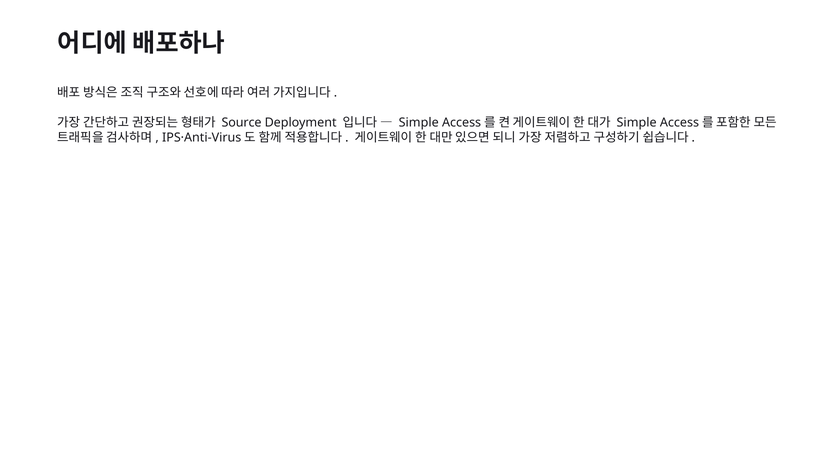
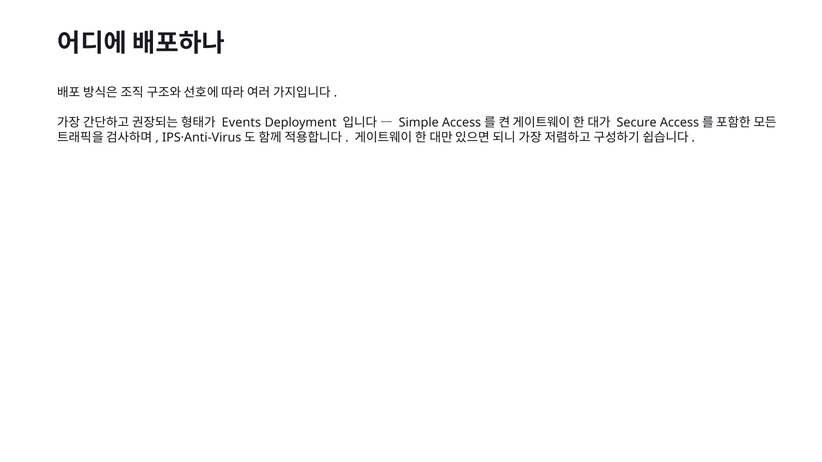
Source: Source -> Events (241, 123)
Simple: Simple -> Secure (637, 123)
